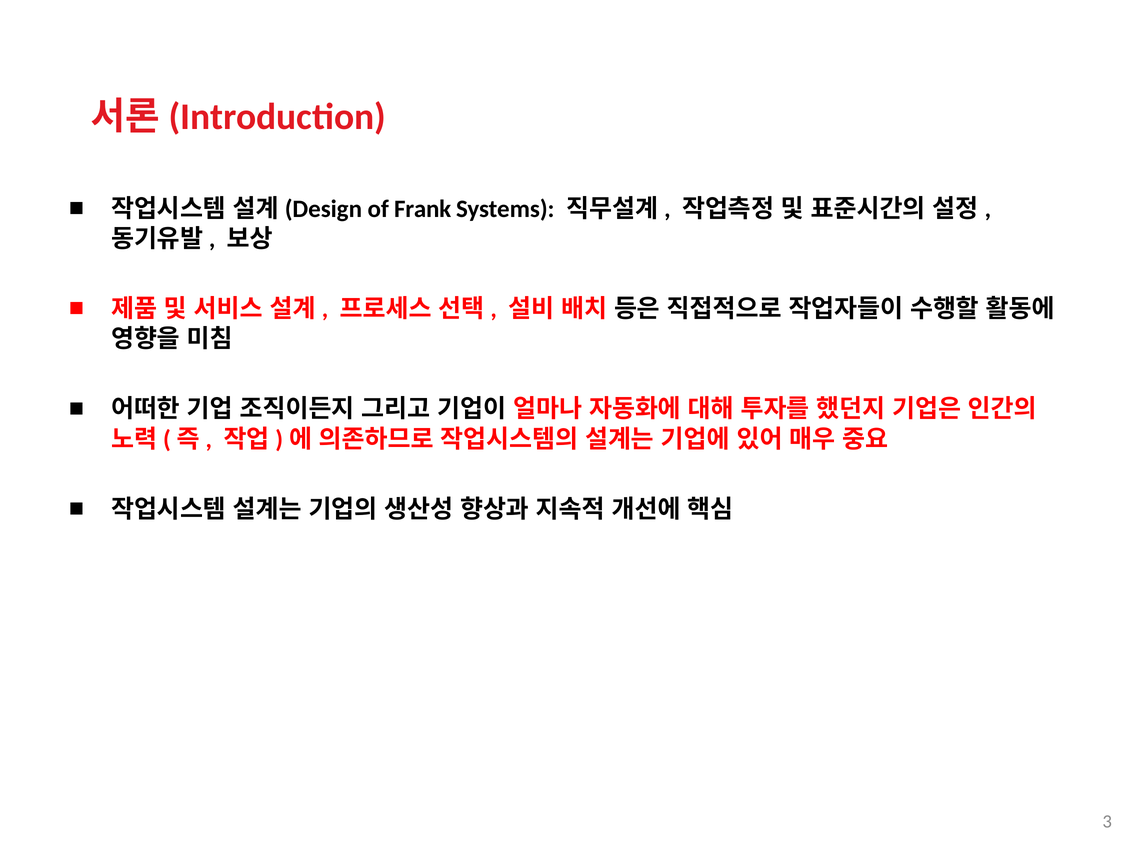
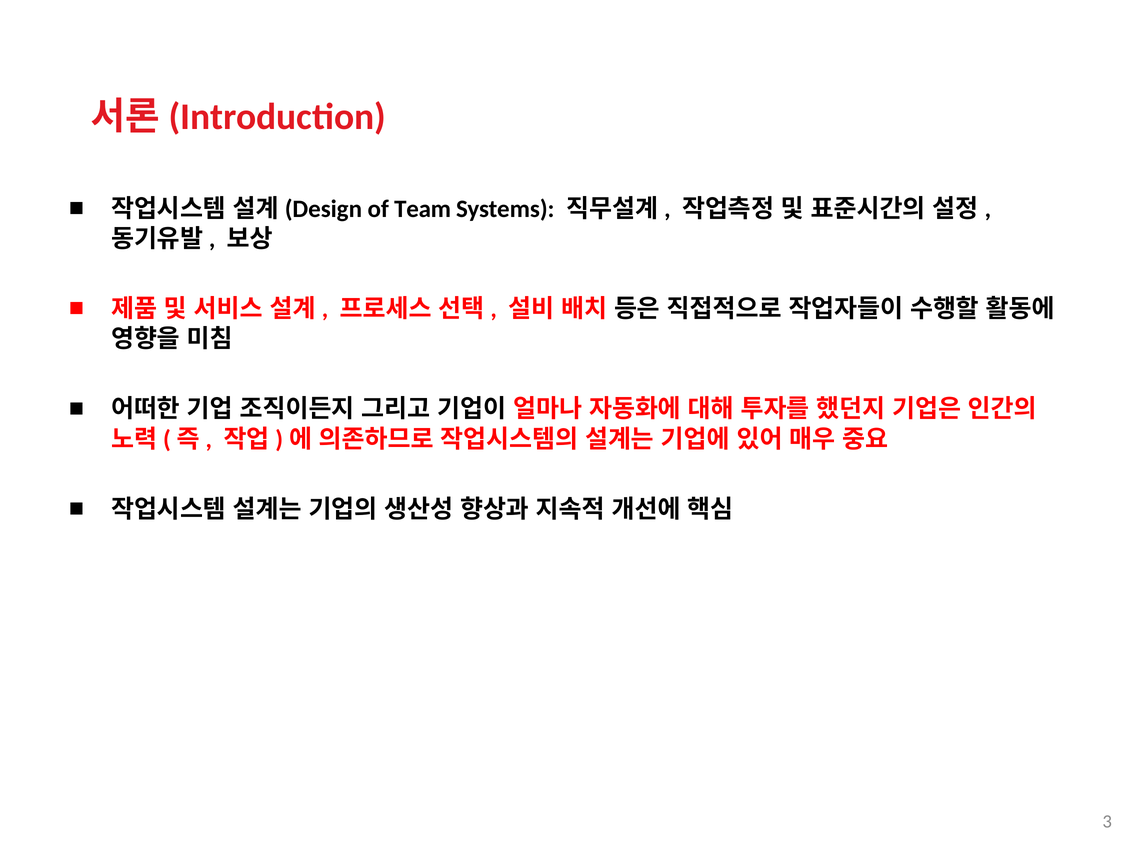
Frank: Frank -> Team (423, 209)
